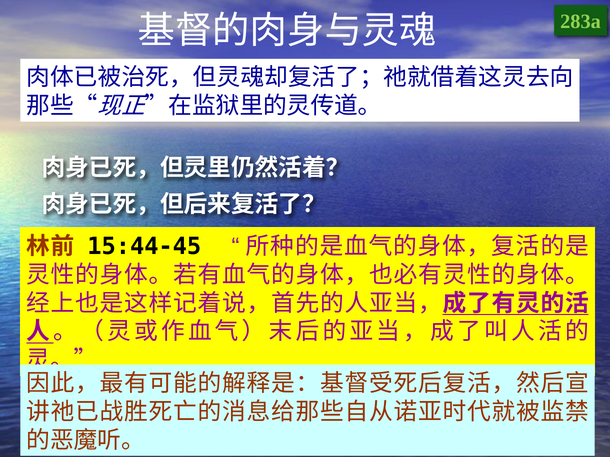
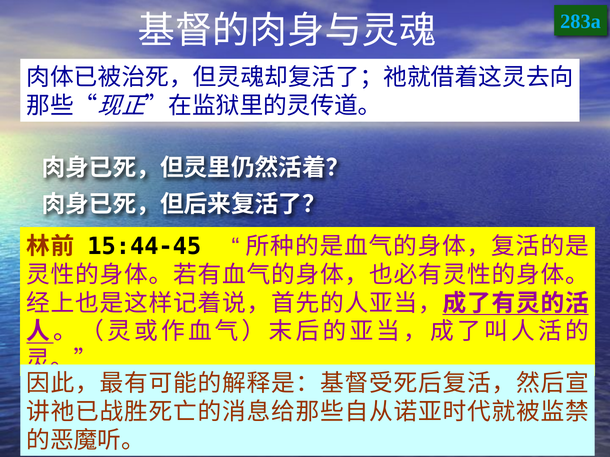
283a colour: light green -> light blue (581, 22)
